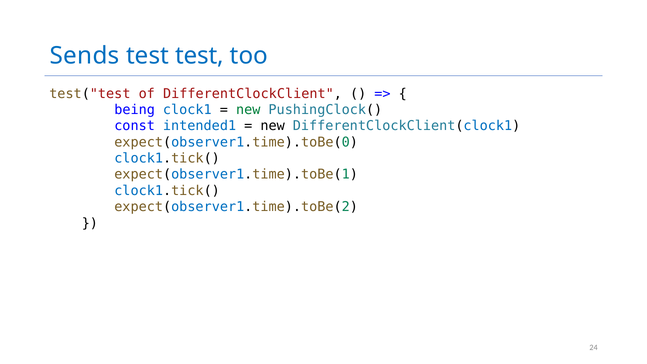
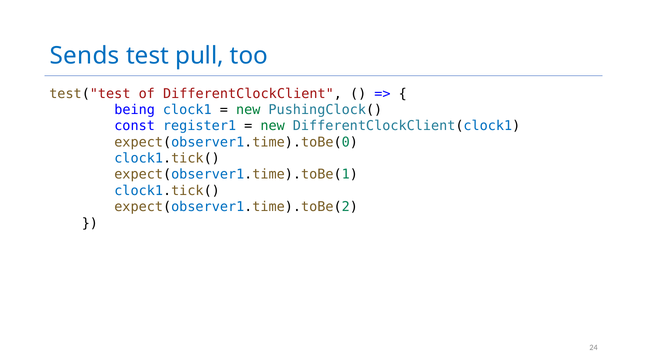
test test: test -> pull (200, 56)
intended1: intended1 -> register1 (200, 126)
new colour: black -> green (273, 126)
